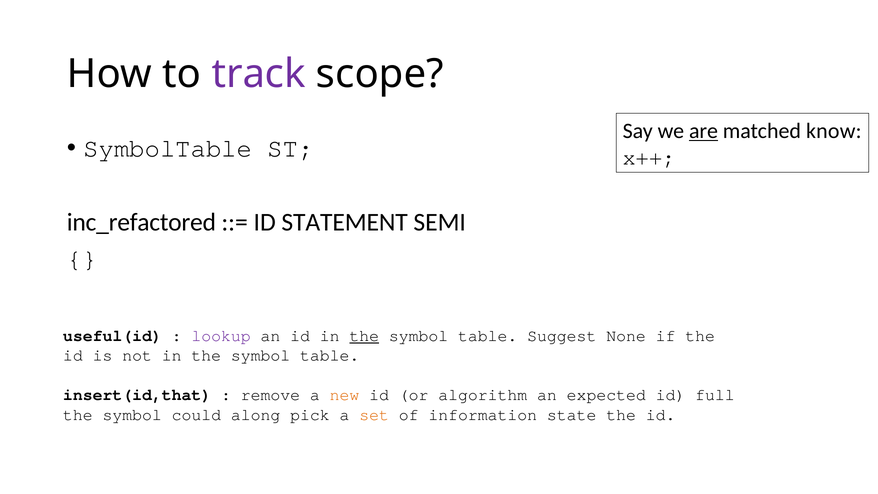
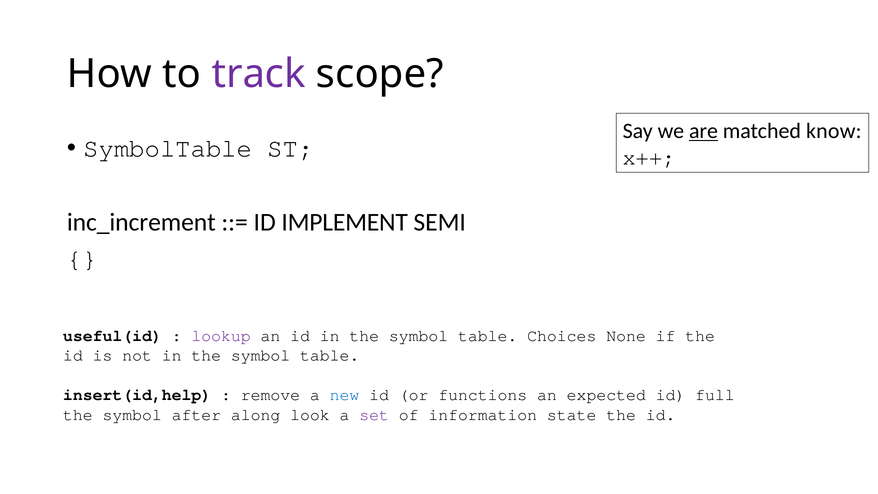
inc_refactored: inc_refactored -> inc_increment (141, 222)
STATEMENT: STATEMENT -> IMPLEMENT (345, 222)
the underline: present -> none (364, 336)
Suggest: Suggest -> Choices (562, 336)
insert(id,that: insert(id,that -> insert(id,help (137, 395)
new colour: orange -> blue (345, 395)
algorithm: algorithm -> functions (483, 395)
could: could -> after (196, 415)
pick: pick -> look (310, 415)
set colour: orange -> purple (374, 415)
